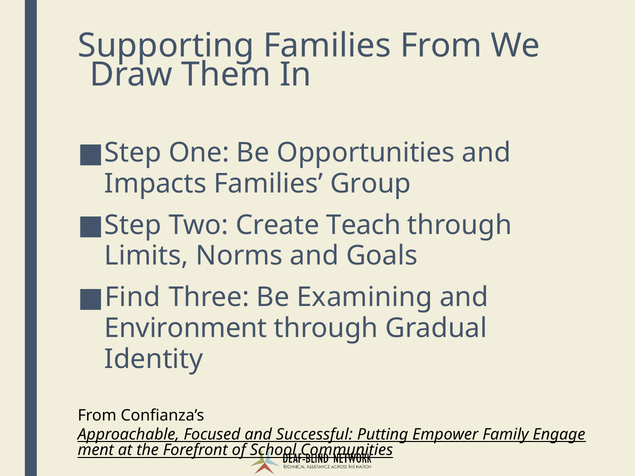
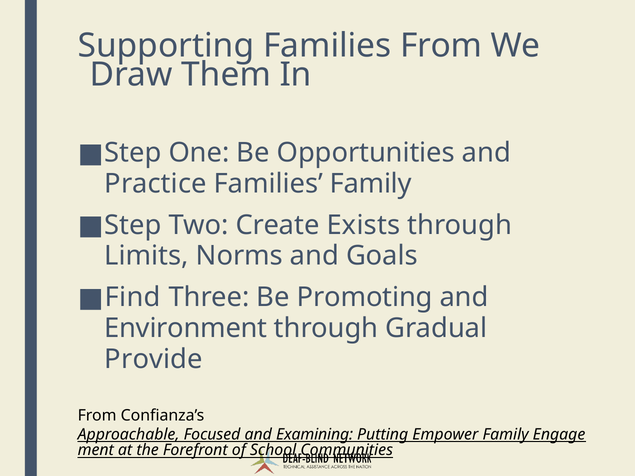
Impacts: Impacts -> Practice (156, 184)
Families Group: Group -> Family (371, 184)
Teach: Teach -> Exists (363, 225)
Examining: Examining -> Promoting (365, 297)
Identity: Identity -> Provide (154, 359)
Successful: Successful -> Examining (315, 435)
